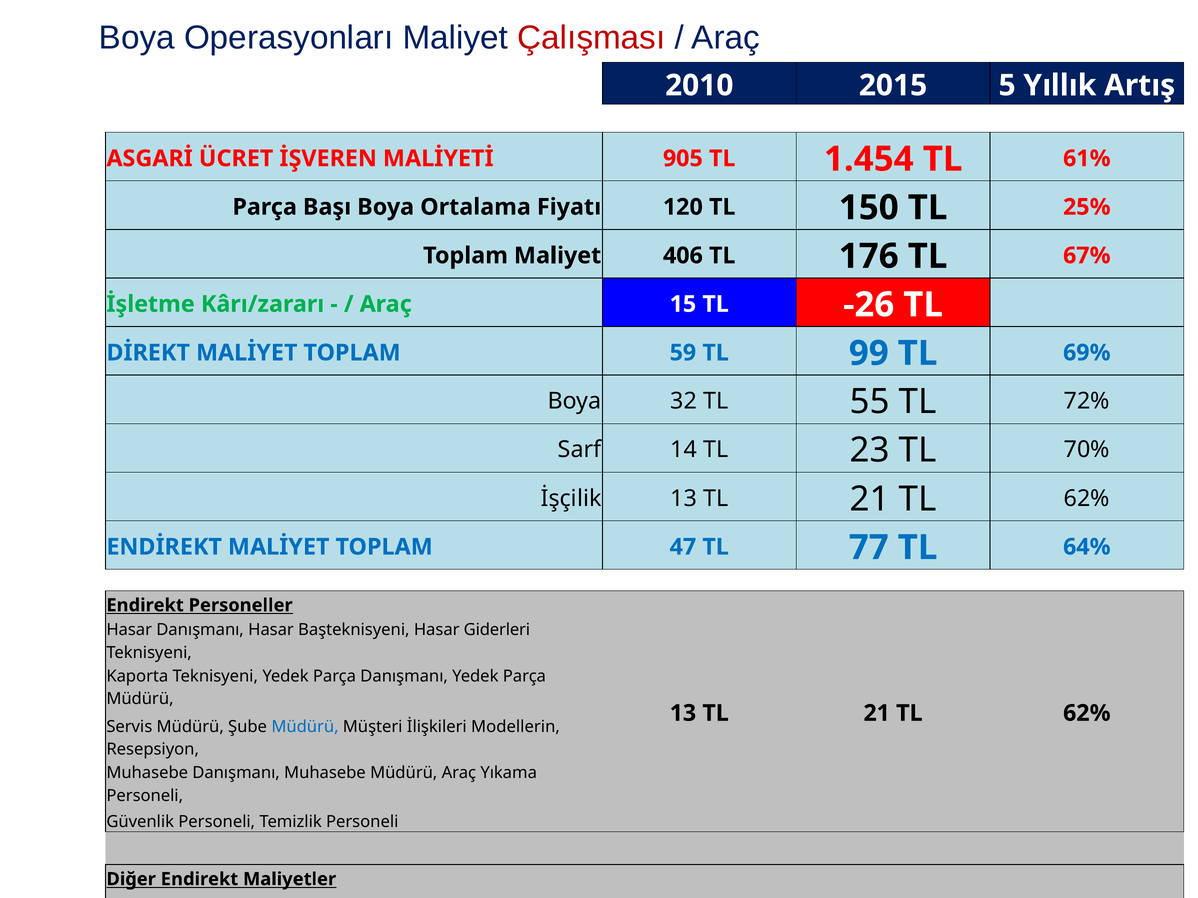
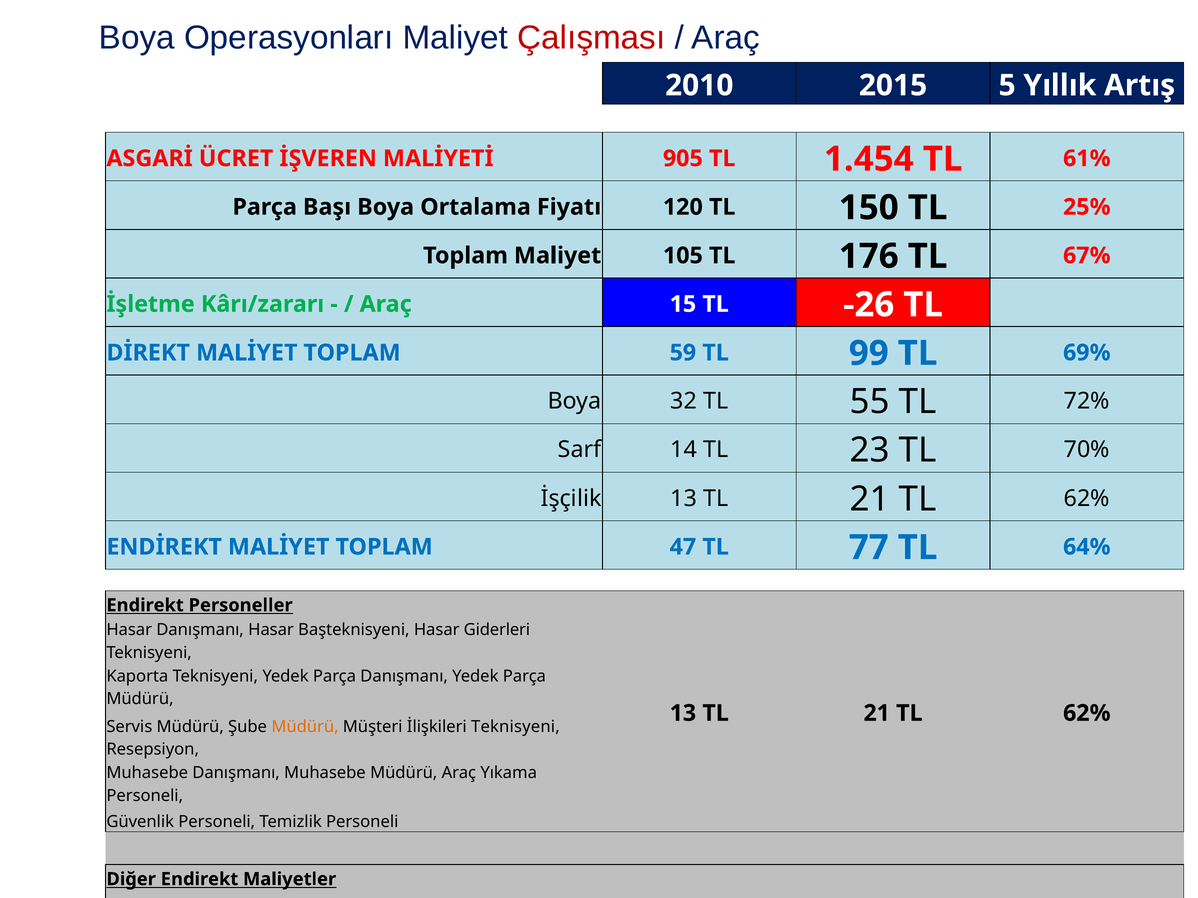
406: 406 -> 105 (683, 256)
Müdürü colour: blue -> orange (305, 727)
İlişkileri Modellerin: Modellerin -> Teknisyeni (515, 727)
